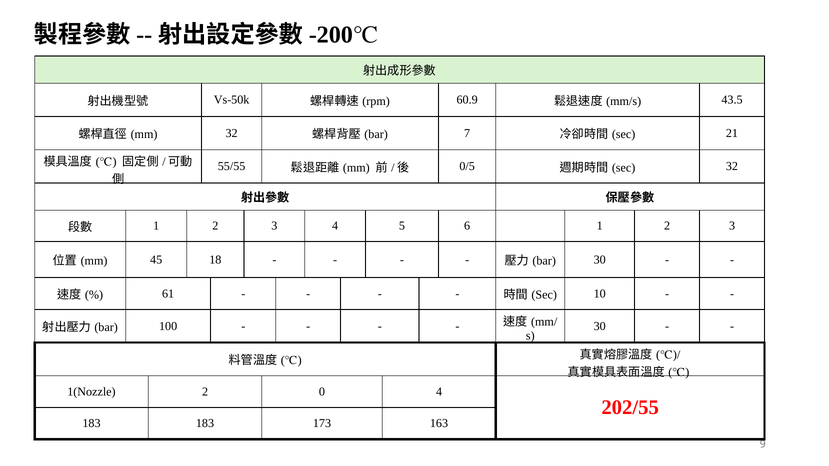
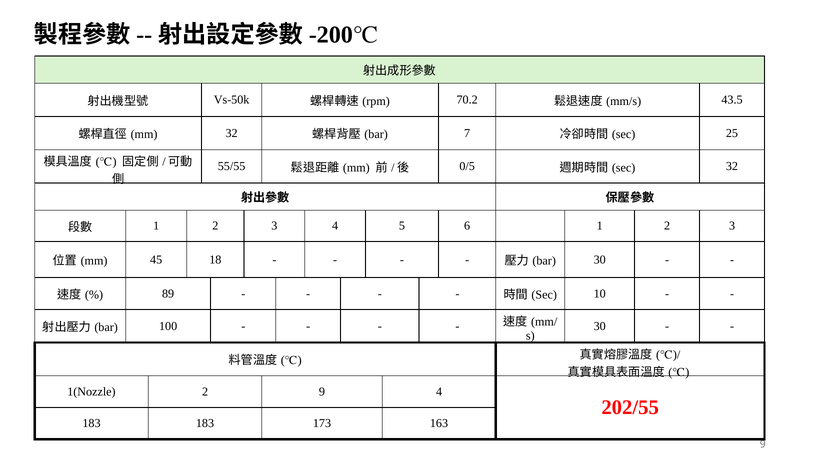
60.9: 60.9 -> 70.2 (467, 100)
21: 21 -> 25 (732, 133)
61: 61 -> 89 (168, 294)
2 0: 0 -> 9 (322, 392)
